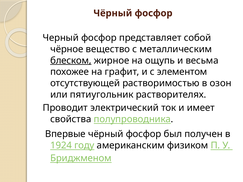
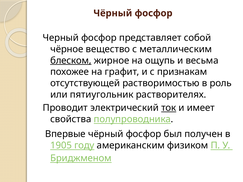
элементом: элементом -> признакам (182, 72)
озон: озон -> роль (221, 83)
ток underline: none -> present (169, 108)
1924: 1924 -> 1905 (61, 146)
